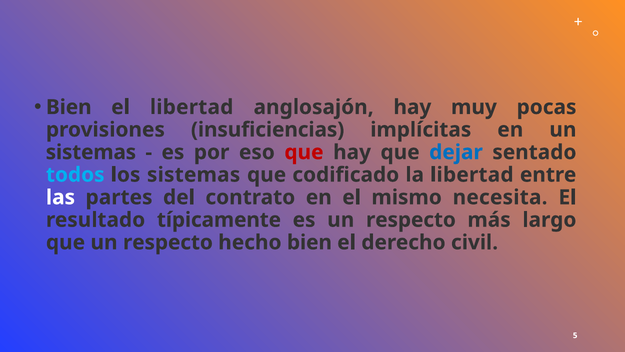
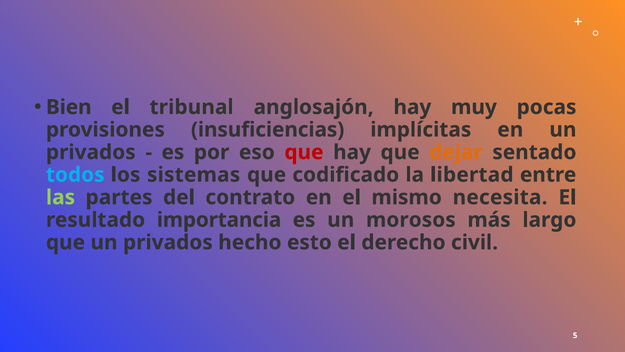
el libertad: libertad -> tribunal (192, 107)
sistemas: sistemas -> privados (91, 152)
dejar colour: blue -> orange (456, 152)
las colour: white -> light green (61, 197)
típicamente: típicamente -> importancia (219, 220)
es un respecto: respecto -> morosos (411, 220)
que un respecto: respecto -> privados (168, 242)
hecho bien: bien -> esto (309, 242)
